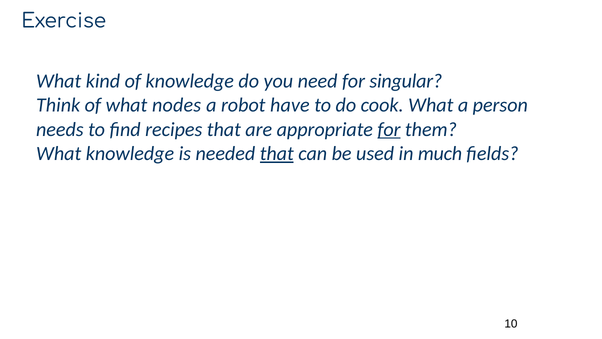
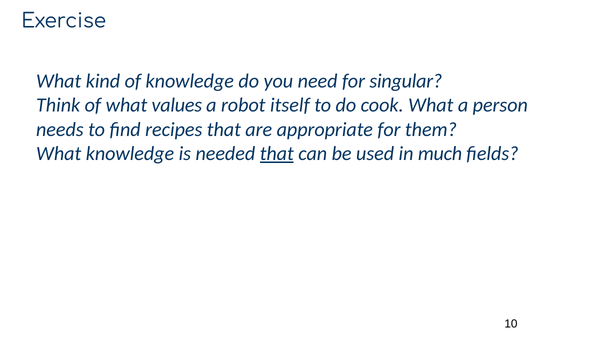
nodes: nodes -> values (177, 105)
have: have -> itself (290, 105)
for underline: present -> none (389, 129)
